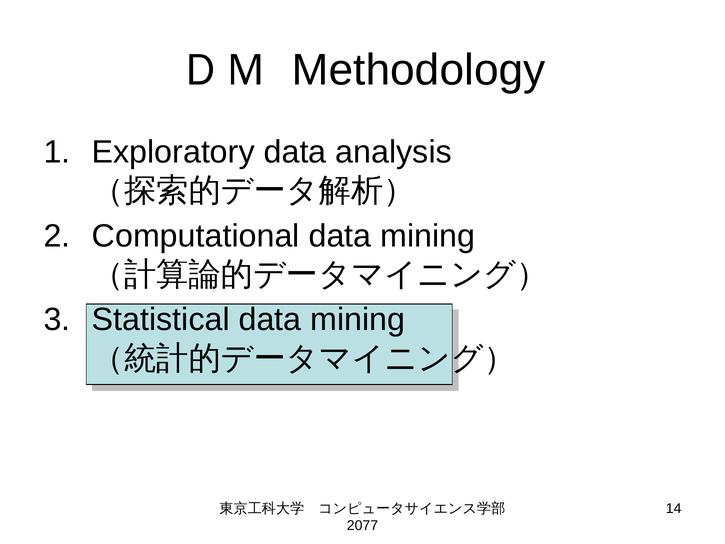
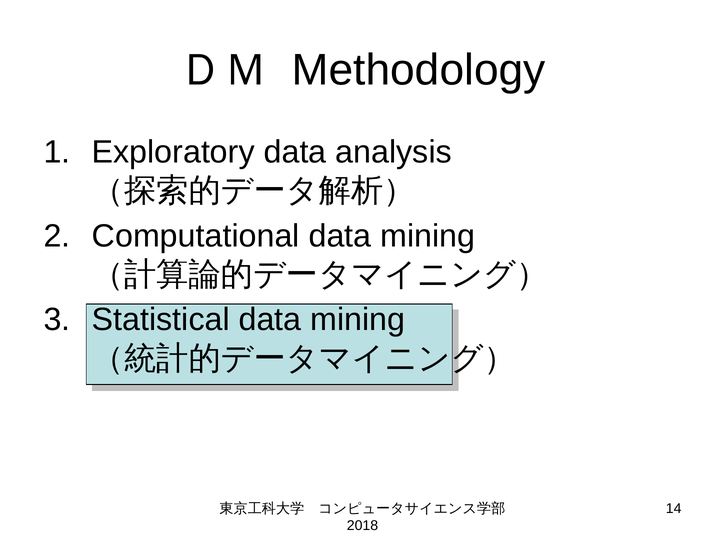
2077: 2077 -> 2018 (362, 525)
